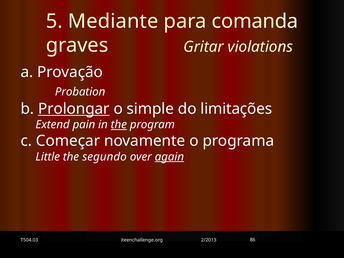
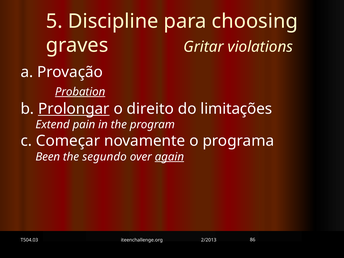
Mediante: Mediante -> Discipline (113, 21)
comanda: comanda -> choosing (255, 21)
Probation underline: none -> present (80, 92)
simple: simple -> direito (150, 109)
the underline: present -> none (119, 125)
Little: Little -> Been (48, 157)
